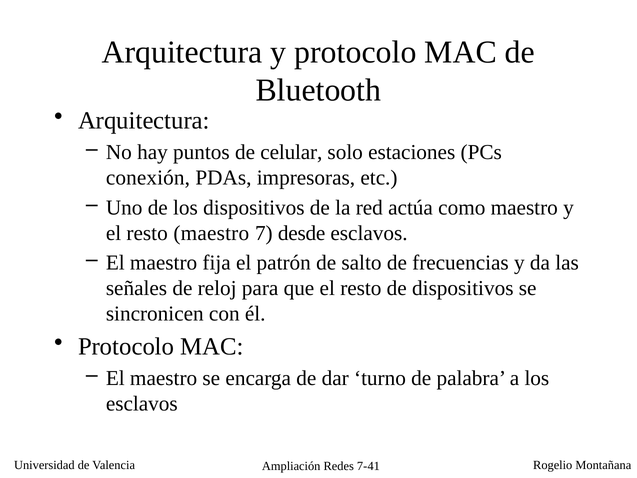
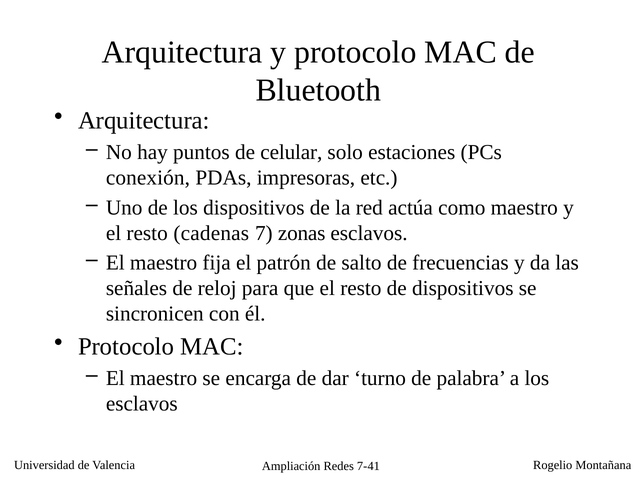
resto maestro: maestro -> cadenas (211, 233)
desde: desde -> zonas (302, 233)
